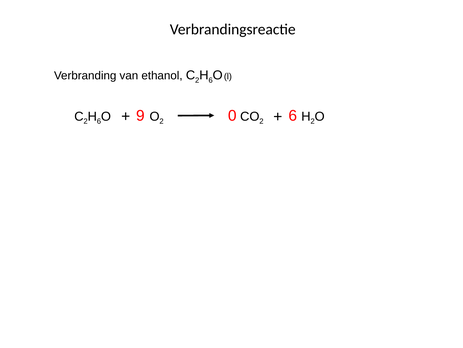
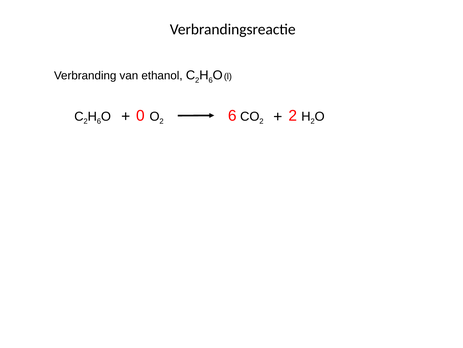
9: 9 -> 0 (140, 115)
2 0: 0 -> 6 (232, 115)
2 6: 6 -> 2 (293, 115)
